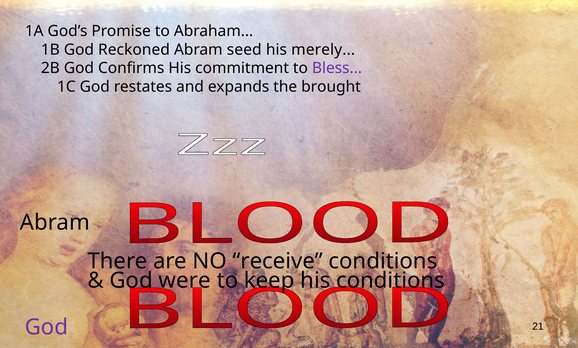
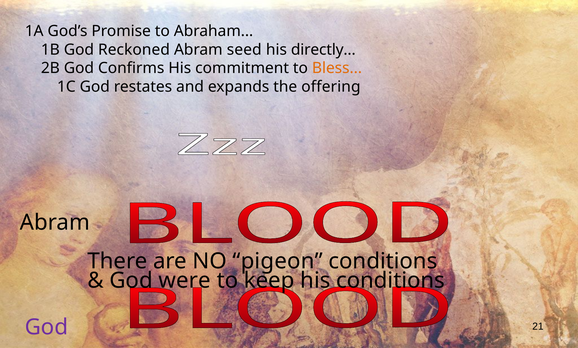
merely: merely -> directly (323, 50)
Bless colour: purple -> orange (337, 68)
brought: brought -> offering (331, 87)
receive: receive -> pigeon (278, 261)
